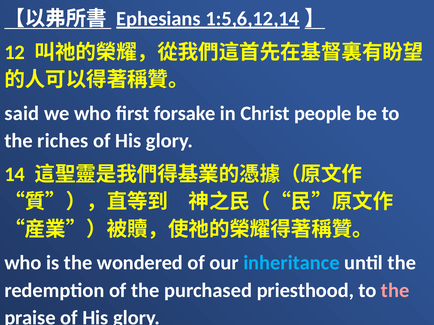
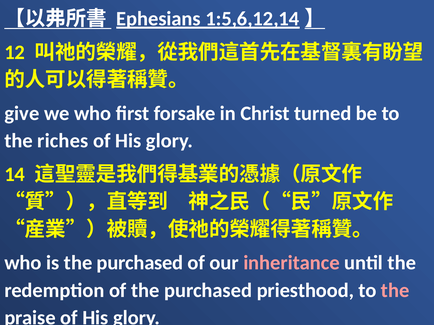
said: said -> give (22, 113)
people: people -> turned (323, 113)
is the wondered: wondered -> purchased (140, 263)
inheritance colour: light blue -> pink (292, 263)
